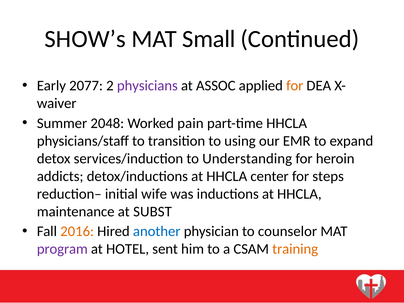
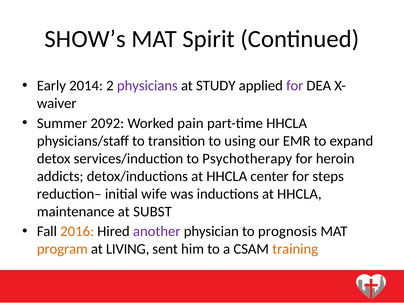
Small: Small -> Spirit (209, 39)
2077: 2077 -> 2014 (86, 86)
ASSOC: ASSOC -> STUDY (216, 86)
for colour: orange -> purple (295, 86)
2048: 2048 -> 2092 (107, 123)
Understanding: Understanding -> Psychotherapy (247, 159)
another colour: blue -> purple (157, 231)
counselor: counselor -> prognosis (287, 231)
program colour: purple -> orange (62, 249)
HOTEL: HOTEL -> LIVING (128, 249)
